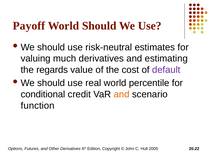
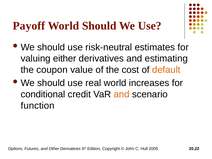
much: much -> either (65, 59)
regards: regards -> coupon (52, 70)
default colour: purple -> orange (166, 70)
percentile: percentile -> increases (149, 83)
